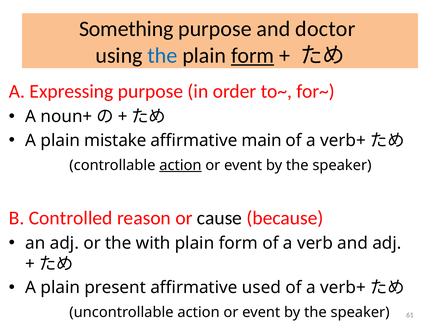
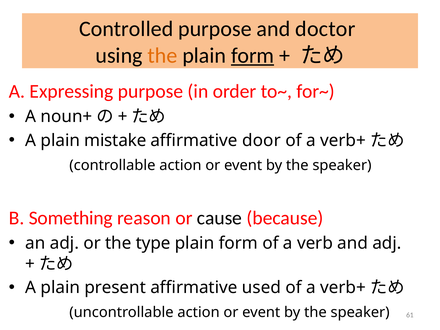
Something: Something -> Controlled (126, 29)
the colour: blue -> orange (162, 55)
main: main -> door (262, 141)
action underline: present -> none (180, 165)
Controlled: Controlled -> Something (71, 218)
with: with -> type (153, 243)
